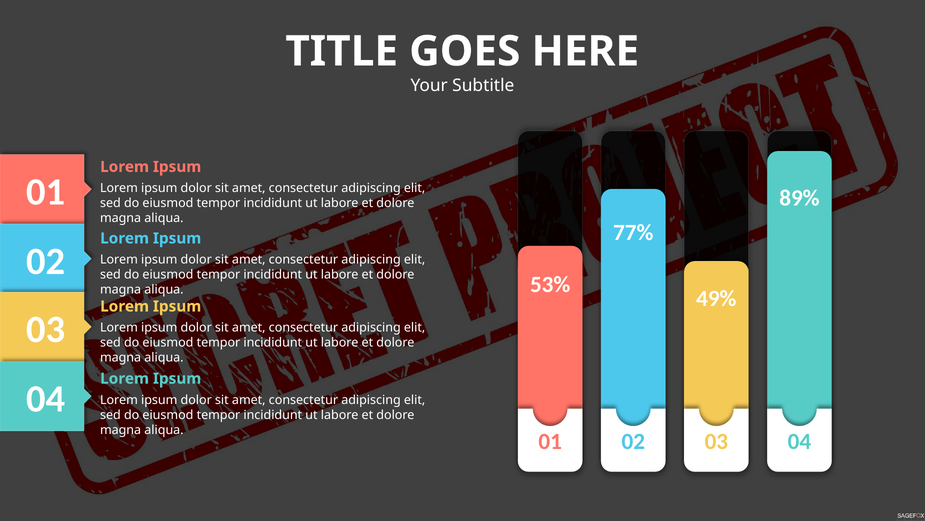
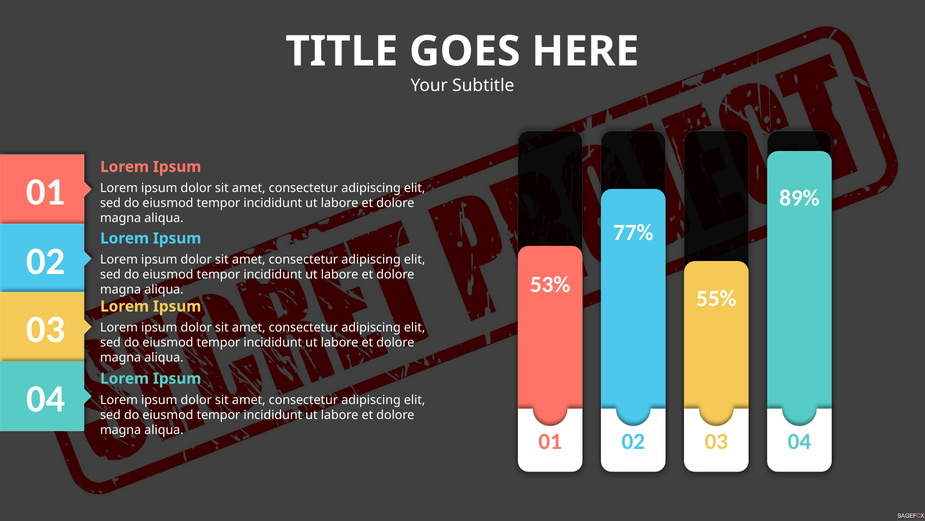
49%: 49% -> 55% (716, 298)
